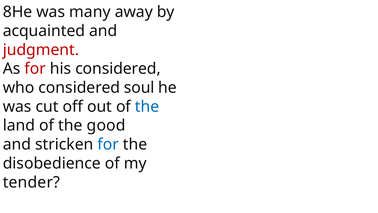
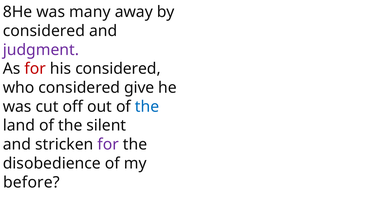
acquainted: acquainted -> considered (44, 31)
judgment colour: red -> purple (41, 50)
soul: soul -> give (139, 88)
good: good -> silent (106, 125)
for colour: blue -> purple (108, 144)
tender: tender -> before (31, 182)
